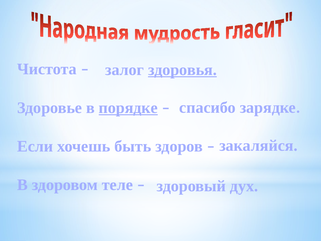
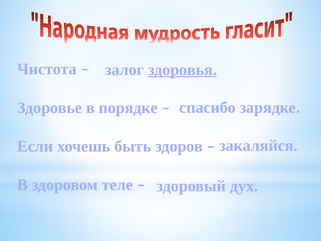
порядке underline: present -> none (128, 108)
